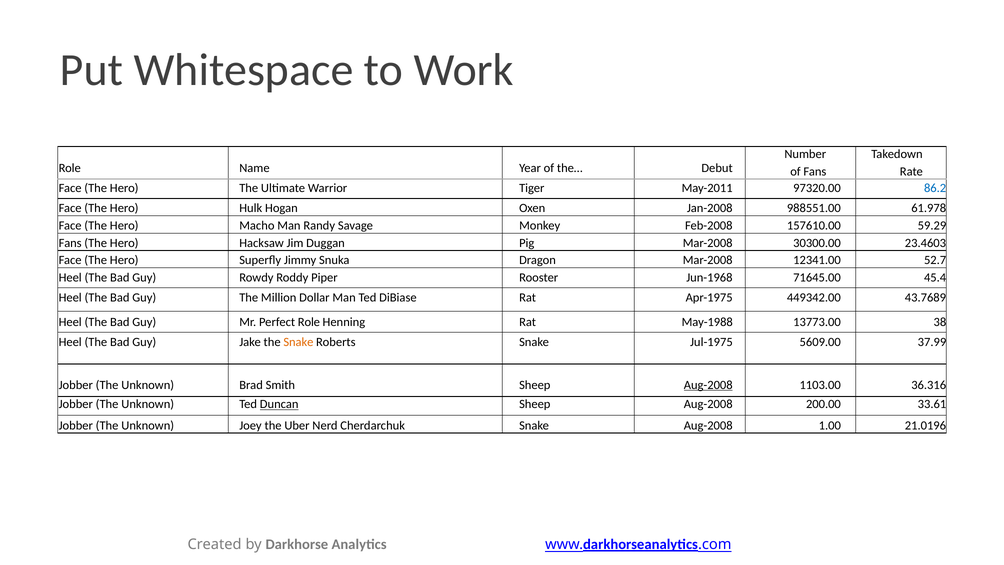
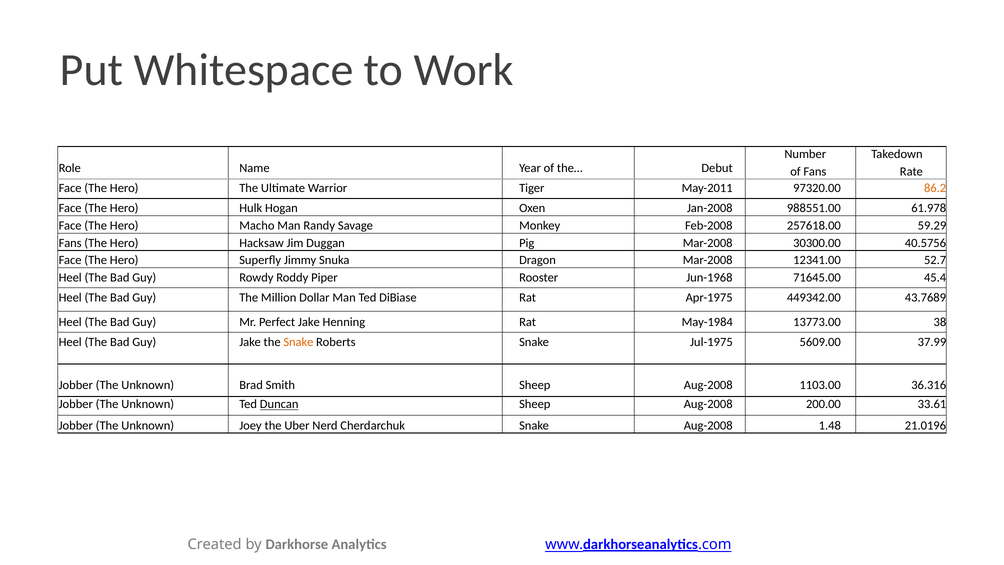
86.2 colour: blue -> orange (935, 188)
157610.00: 157610.00 -> 257618.00 (814, 225)
23.4603: 23.4603 -> 40.5756 (925, 243)
Perfect Role: Role -> Jake (309, 322)
May-1988: May-1988 -> May-1984 (707, 322)
Aug-2008 underline: present -> none (708, 385)
1.00: 1.00 -> 1.48 (830, 425)
